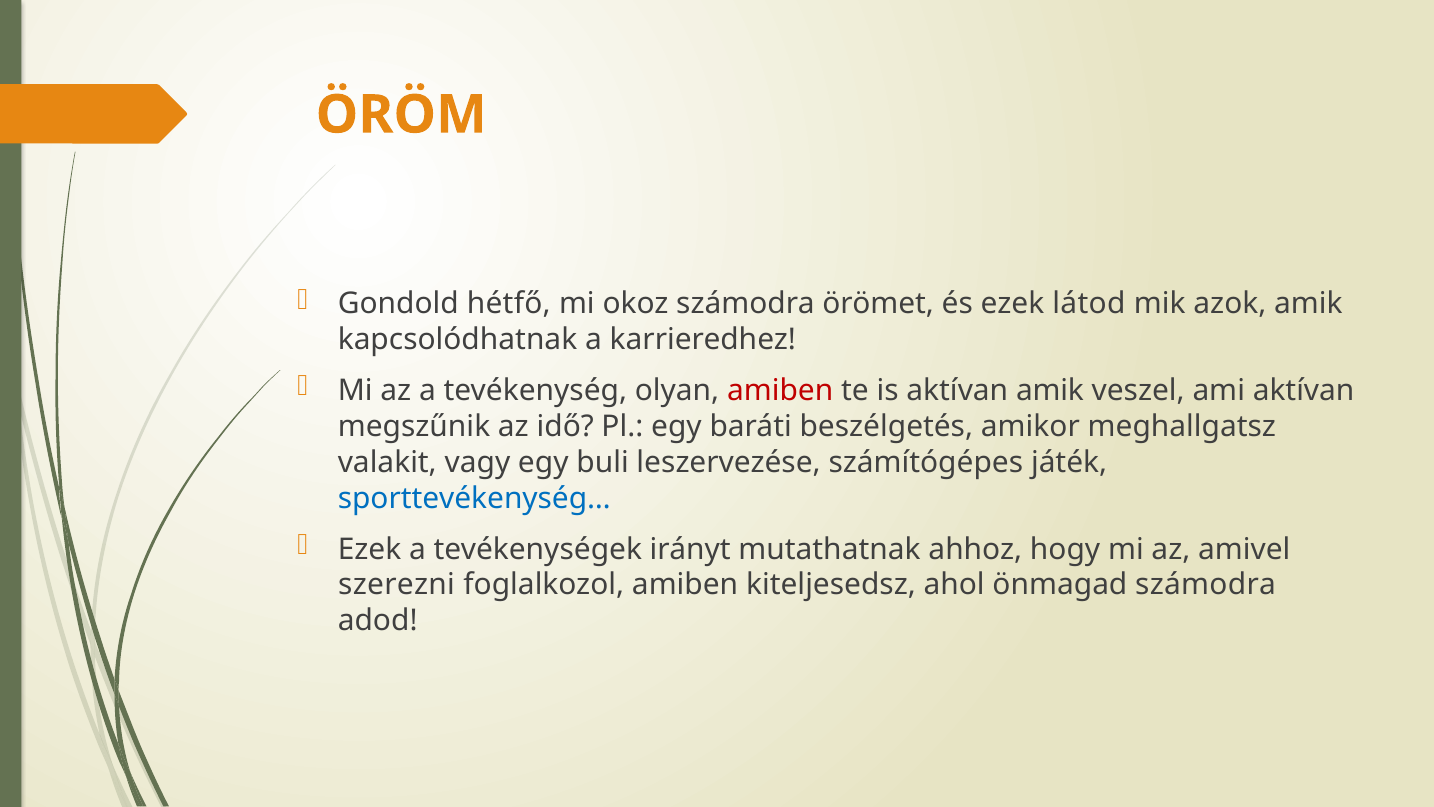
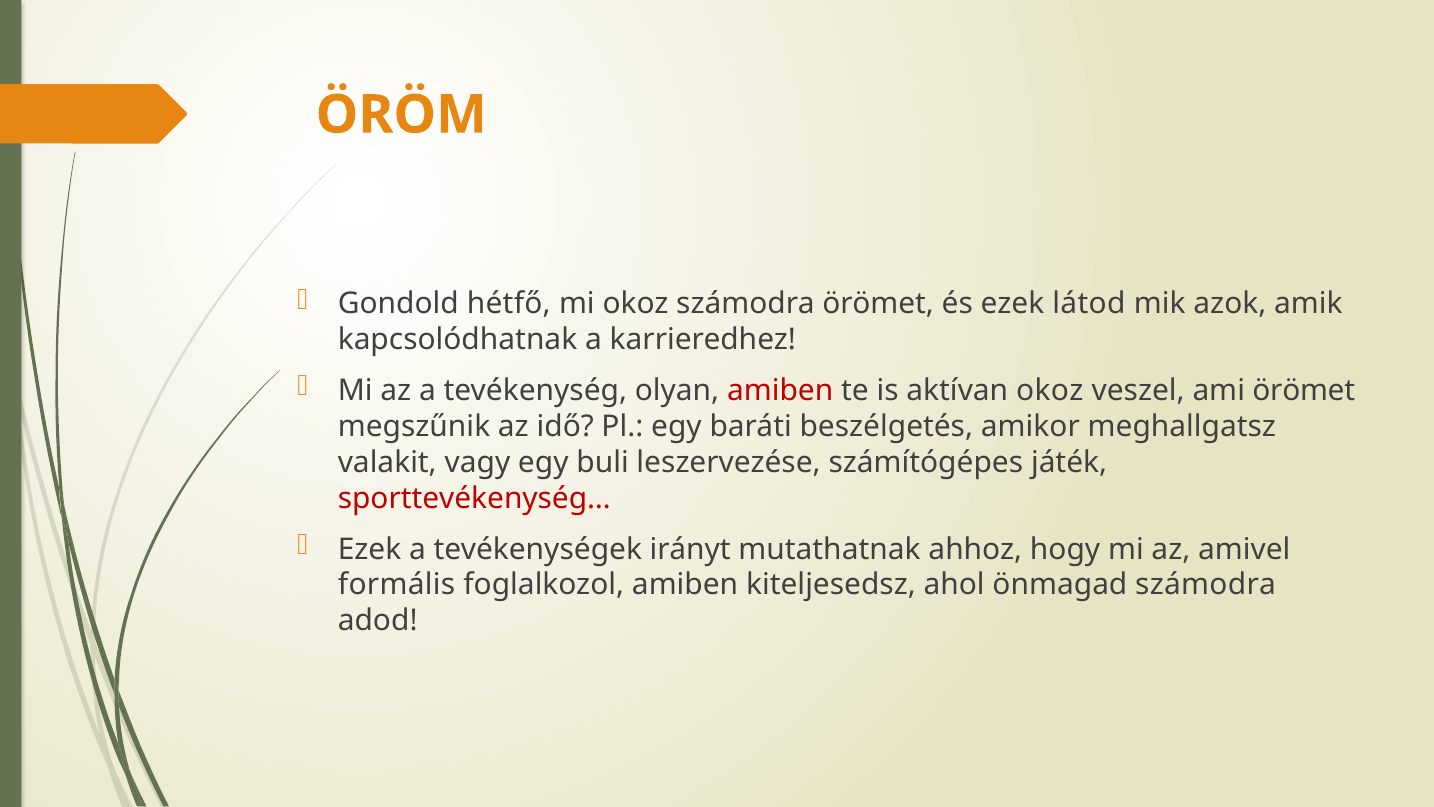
aktívan amik: amik -> okoz (1050, 391)
ami aktívan: aktívan -> örömet (1304, 391)
sporttevékenység… colour: blue -> red (474, 498)
szerezni: szerezni -> formális (397, 585)
